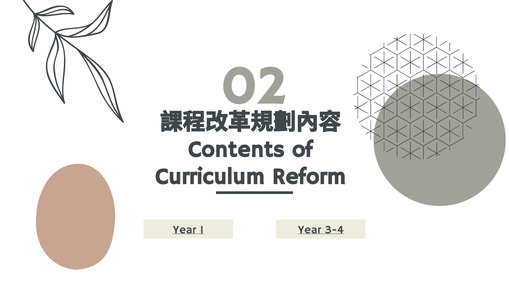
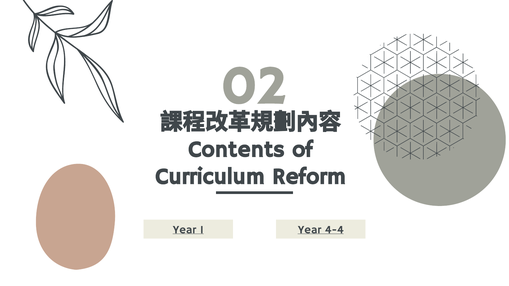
3-4: 3-4 -> 4-4 (334, 230)
